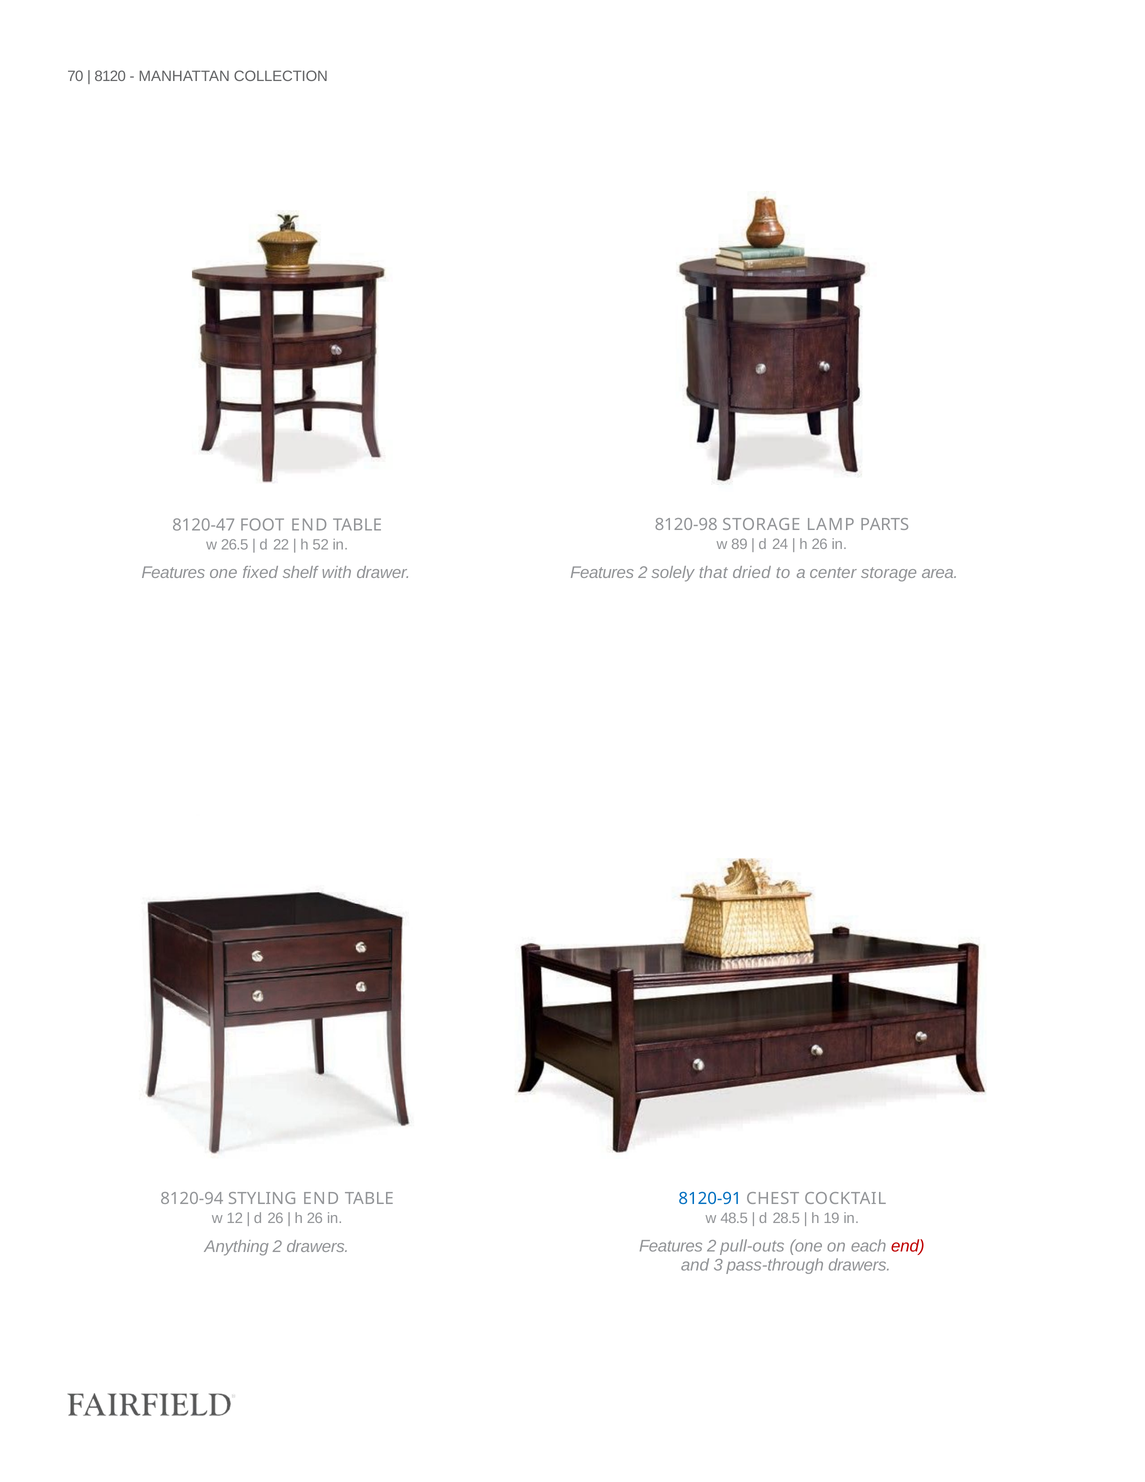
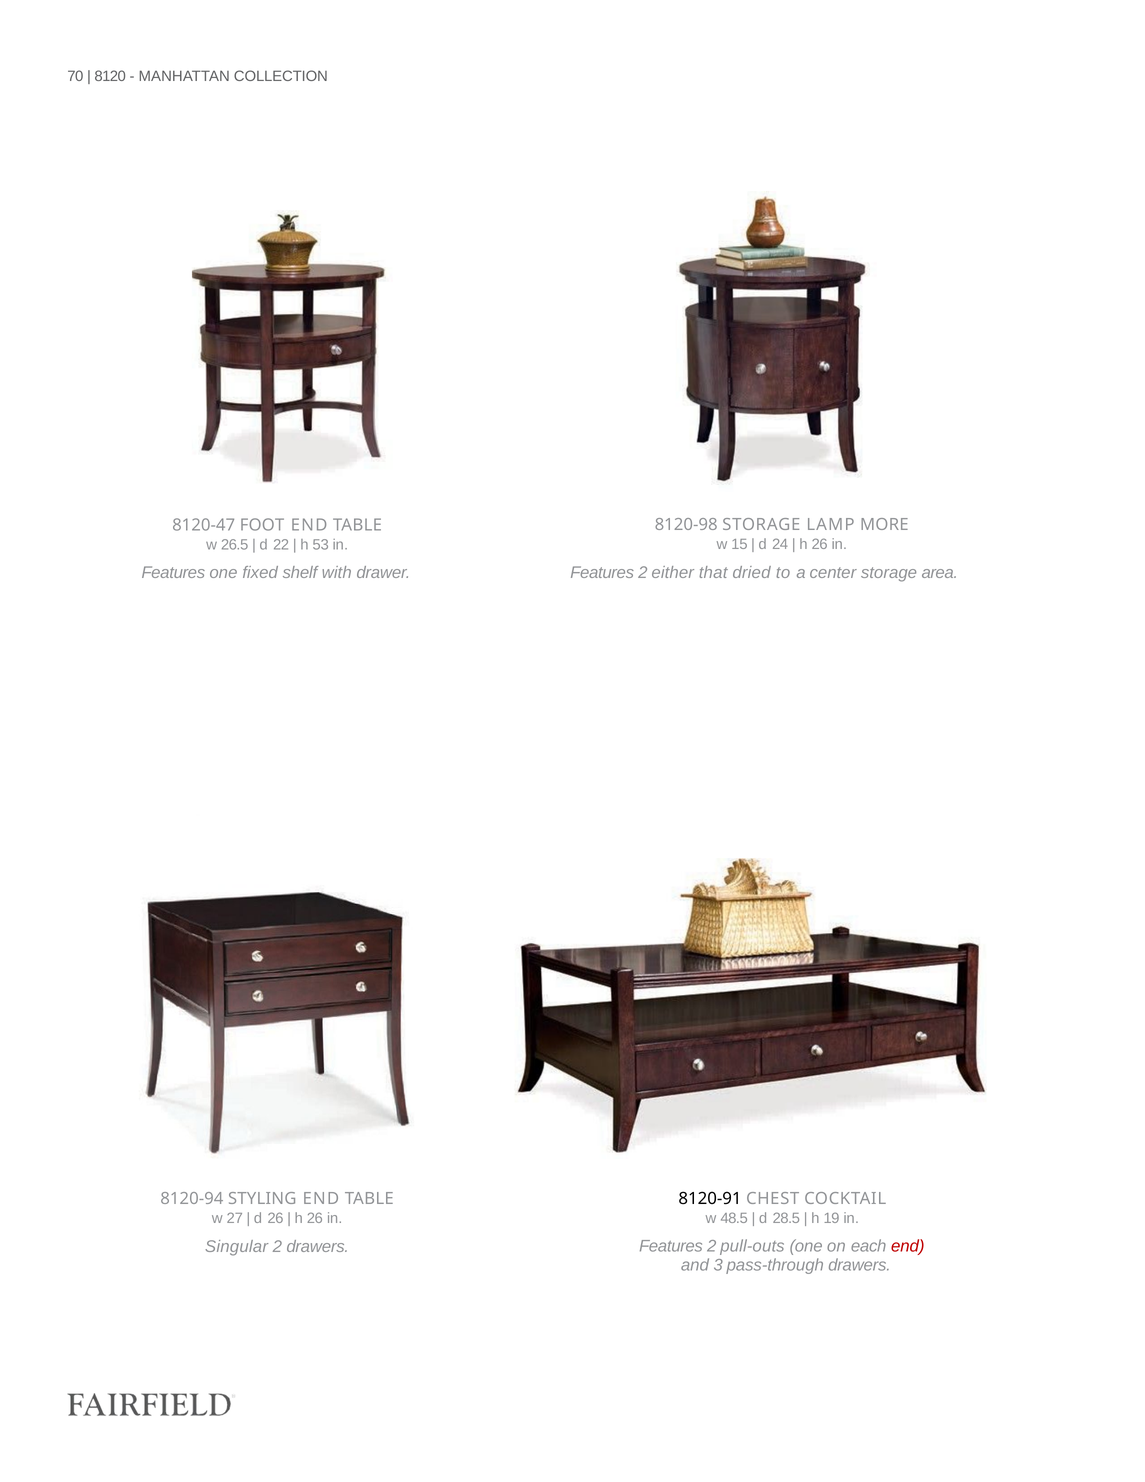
PARTS: PARTS -> MORE (884, 525)
89: 89 -> 15 (739, 544)
52: 52 -> 53 (321, 545)
solely: solely -> either (673, 573)
8120-91 colour: blue -> black (710, 1199)
12: 12 -> 27 (235, 1218)
Anything: Anything -> Singular (236, 1246)
